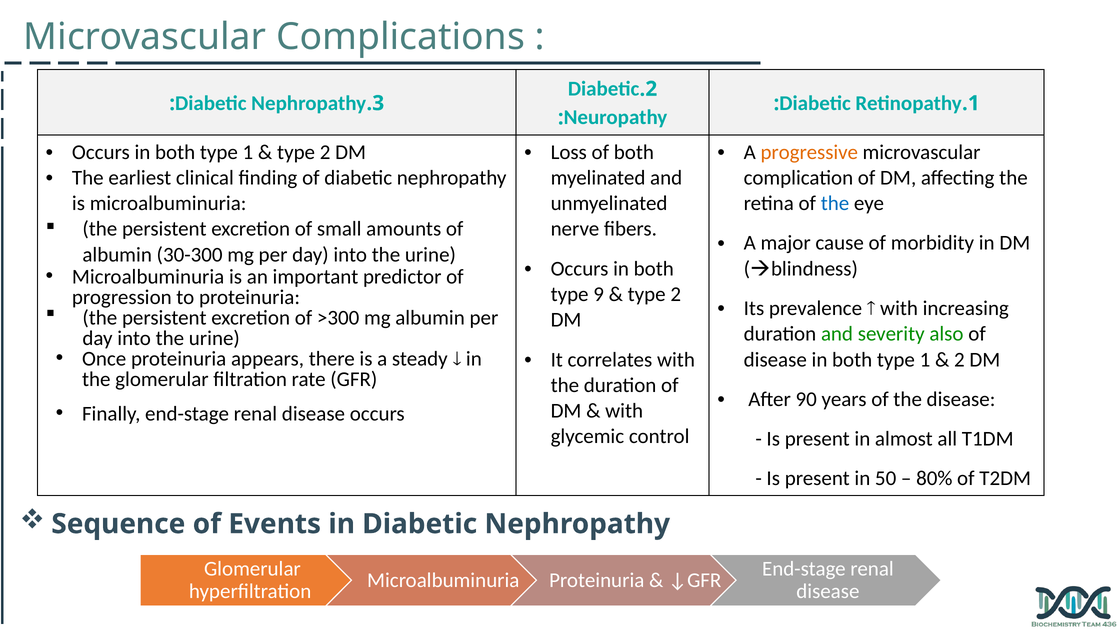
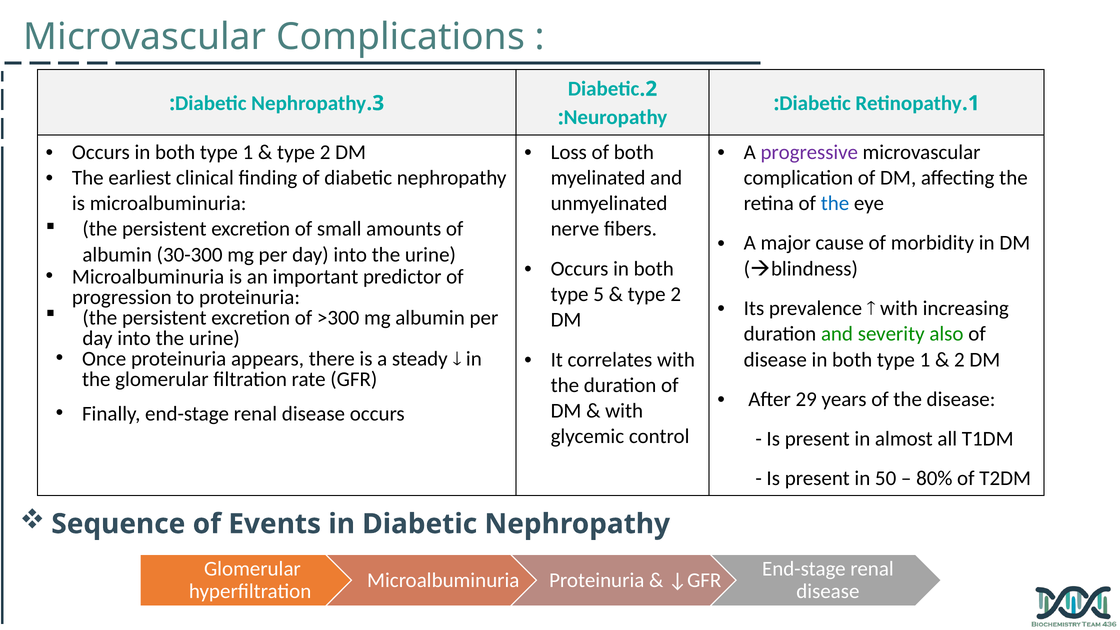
progressive colour: orange -> purple (809, 152)
9: 9 -> 5 (599, 294)
90: 90 -> 29 (806, 399)
